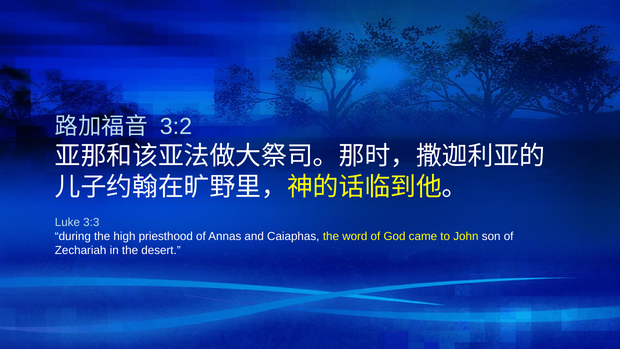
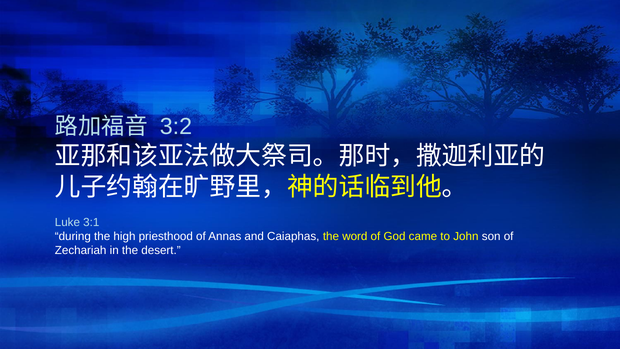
3:3: 3:3 -> 3:1 (91, 222)
